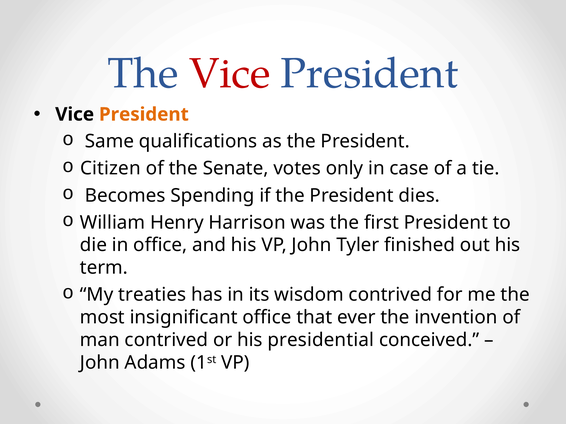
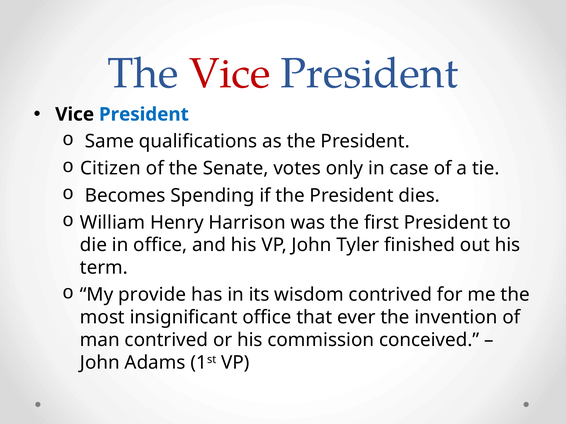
President colour: orange -> blue (144, 115)
treaties: treaties -> provide (152, 295)
presidential: presidential -> commission (321, 340)
